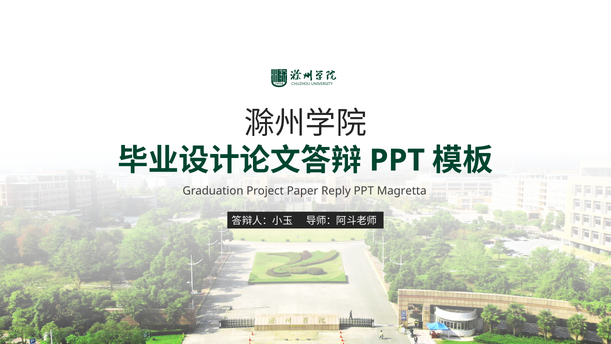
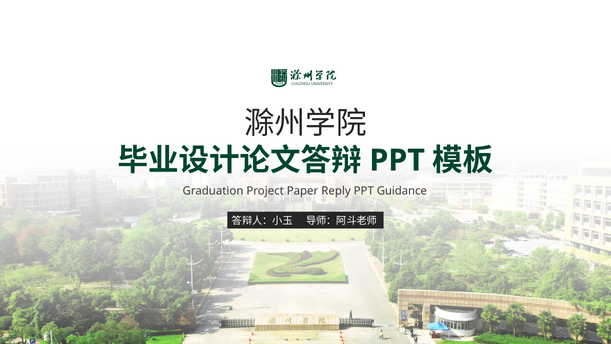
Magretta: Magretta -> Guidance (402, 191)
